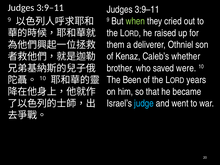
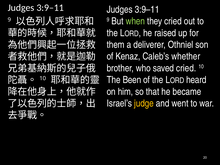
saved were: were -> cried (186, 68)
years: years -> heard (196, 80)
judge colour: light blue -> yellow (144, 103)
